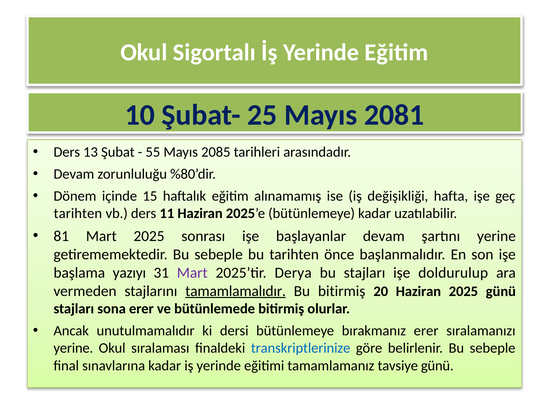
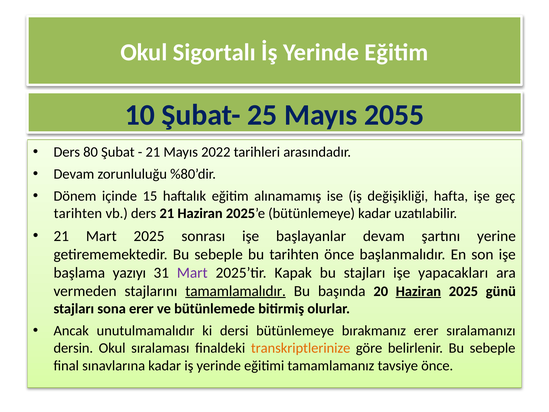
2081: 2081 -> 2055 (394, 115)
13: 13 -> 80 (91, 152)
55: 55 -> 21 (153, 152)
2085: 2085 -> 2022 (216, 152)
ders 11: 11 -> 21 (167, 213)
81: 81 -> 21 (61, 236)
Derya: Derya -> Kapak (293, 273)
doldurulup: doldurulup -> yapacakları (453, 273)
Bu bitirmiş: bitirmiş -> başında (342, 291)
Haziran underline: none -> present (418, 291)
yerine: yerine -> dersin (73, 348)
transkriptlerinize colour: blue -> orange (301, 348)
tavsiye günü: günü -> önce (437, 365)
